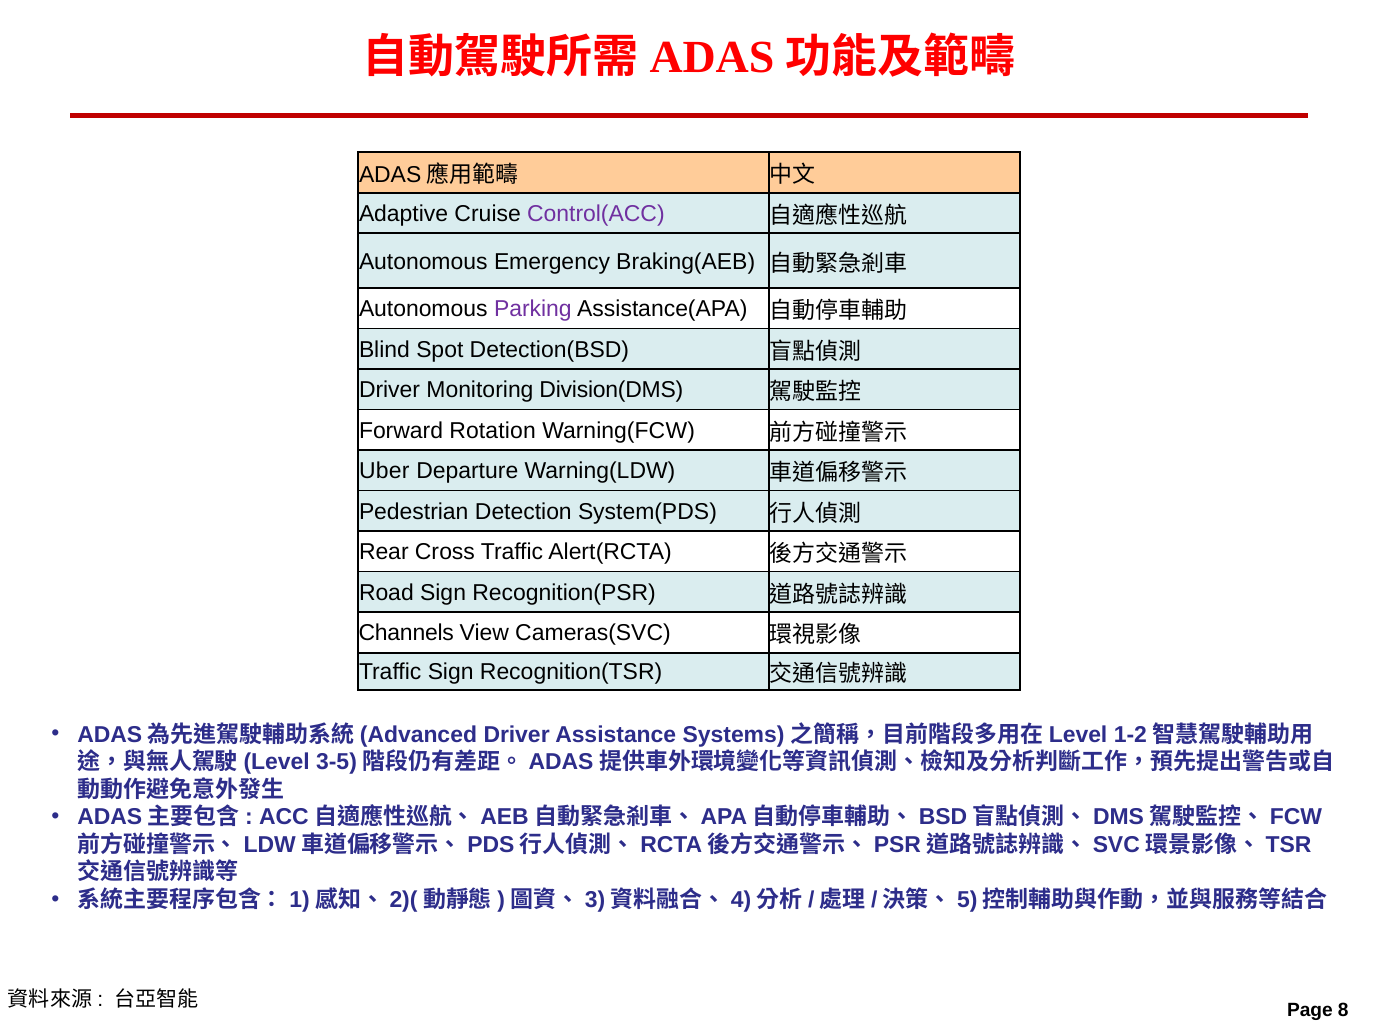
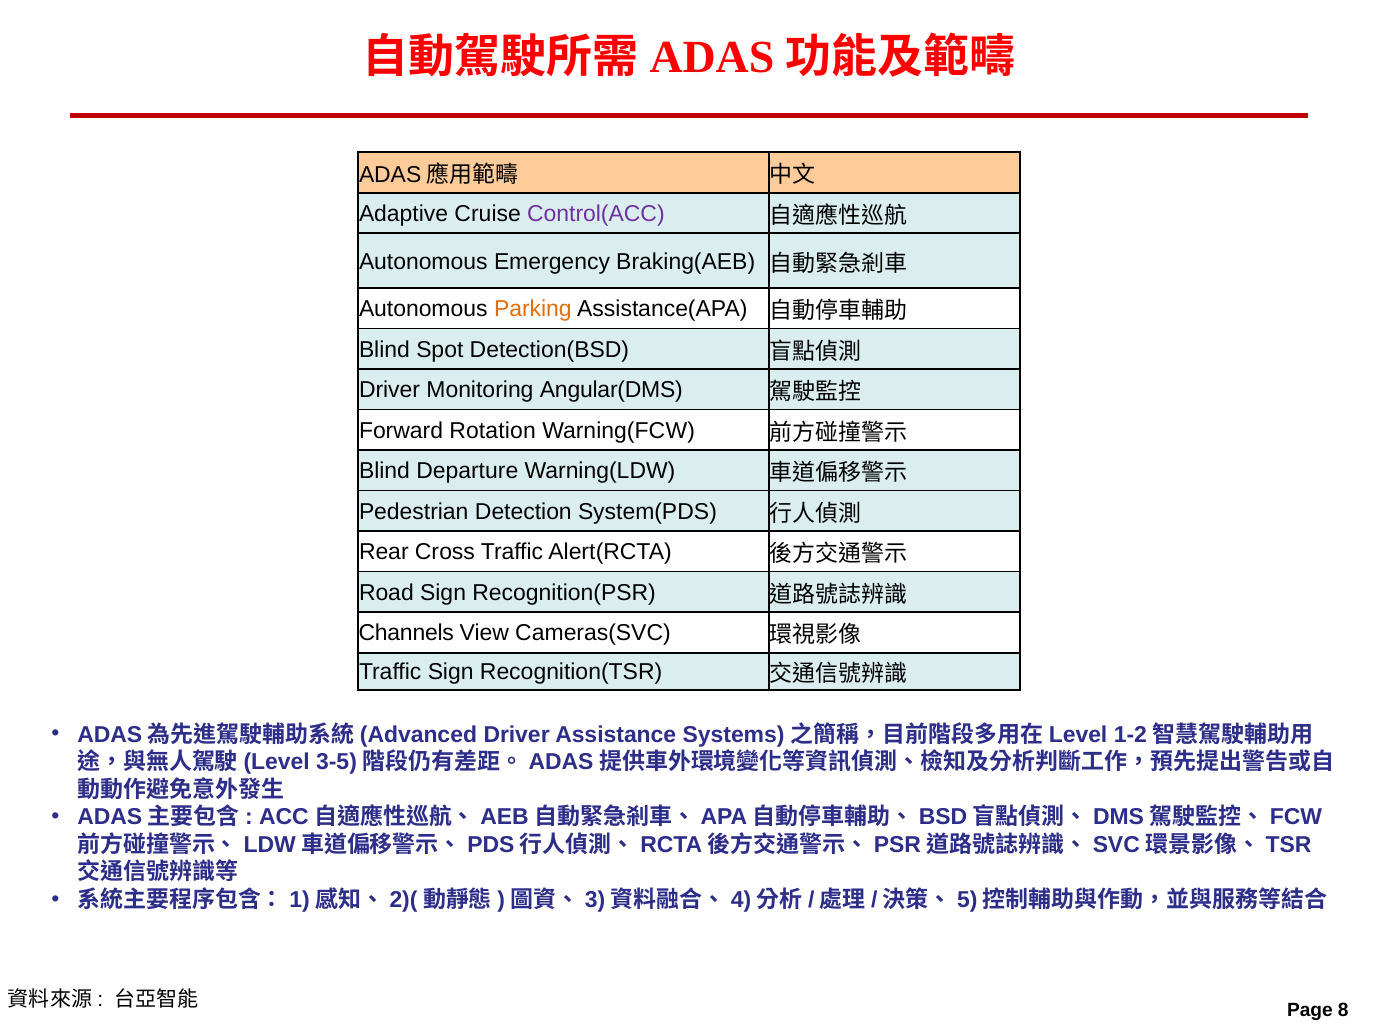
Parking colour: purple -> orange (533, 309)
Division(DMS: Division(DMS -> Angular(DMS (611, 390)
Uber: Uber -> Blind (384, 471)
